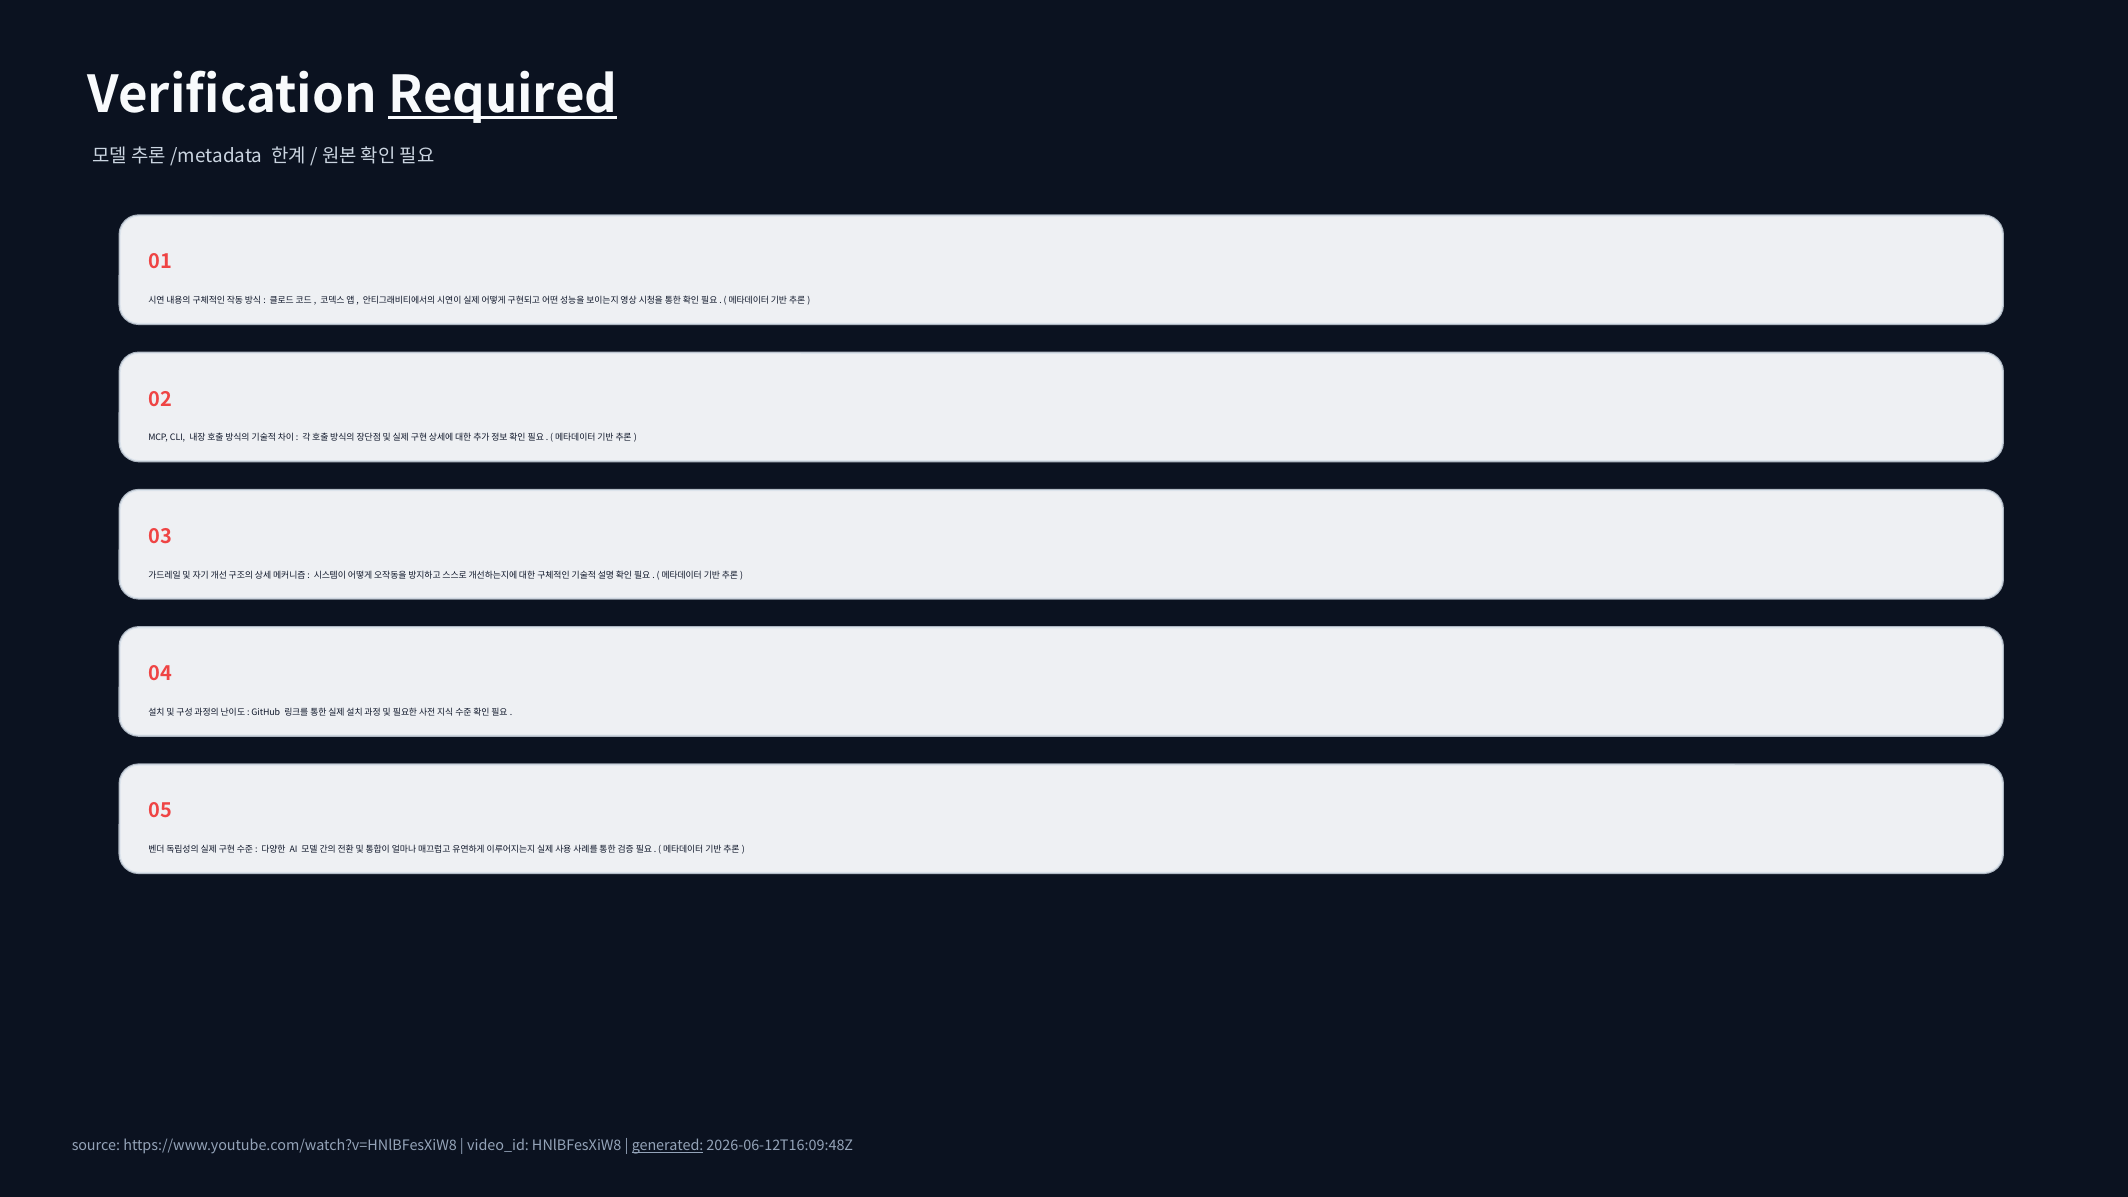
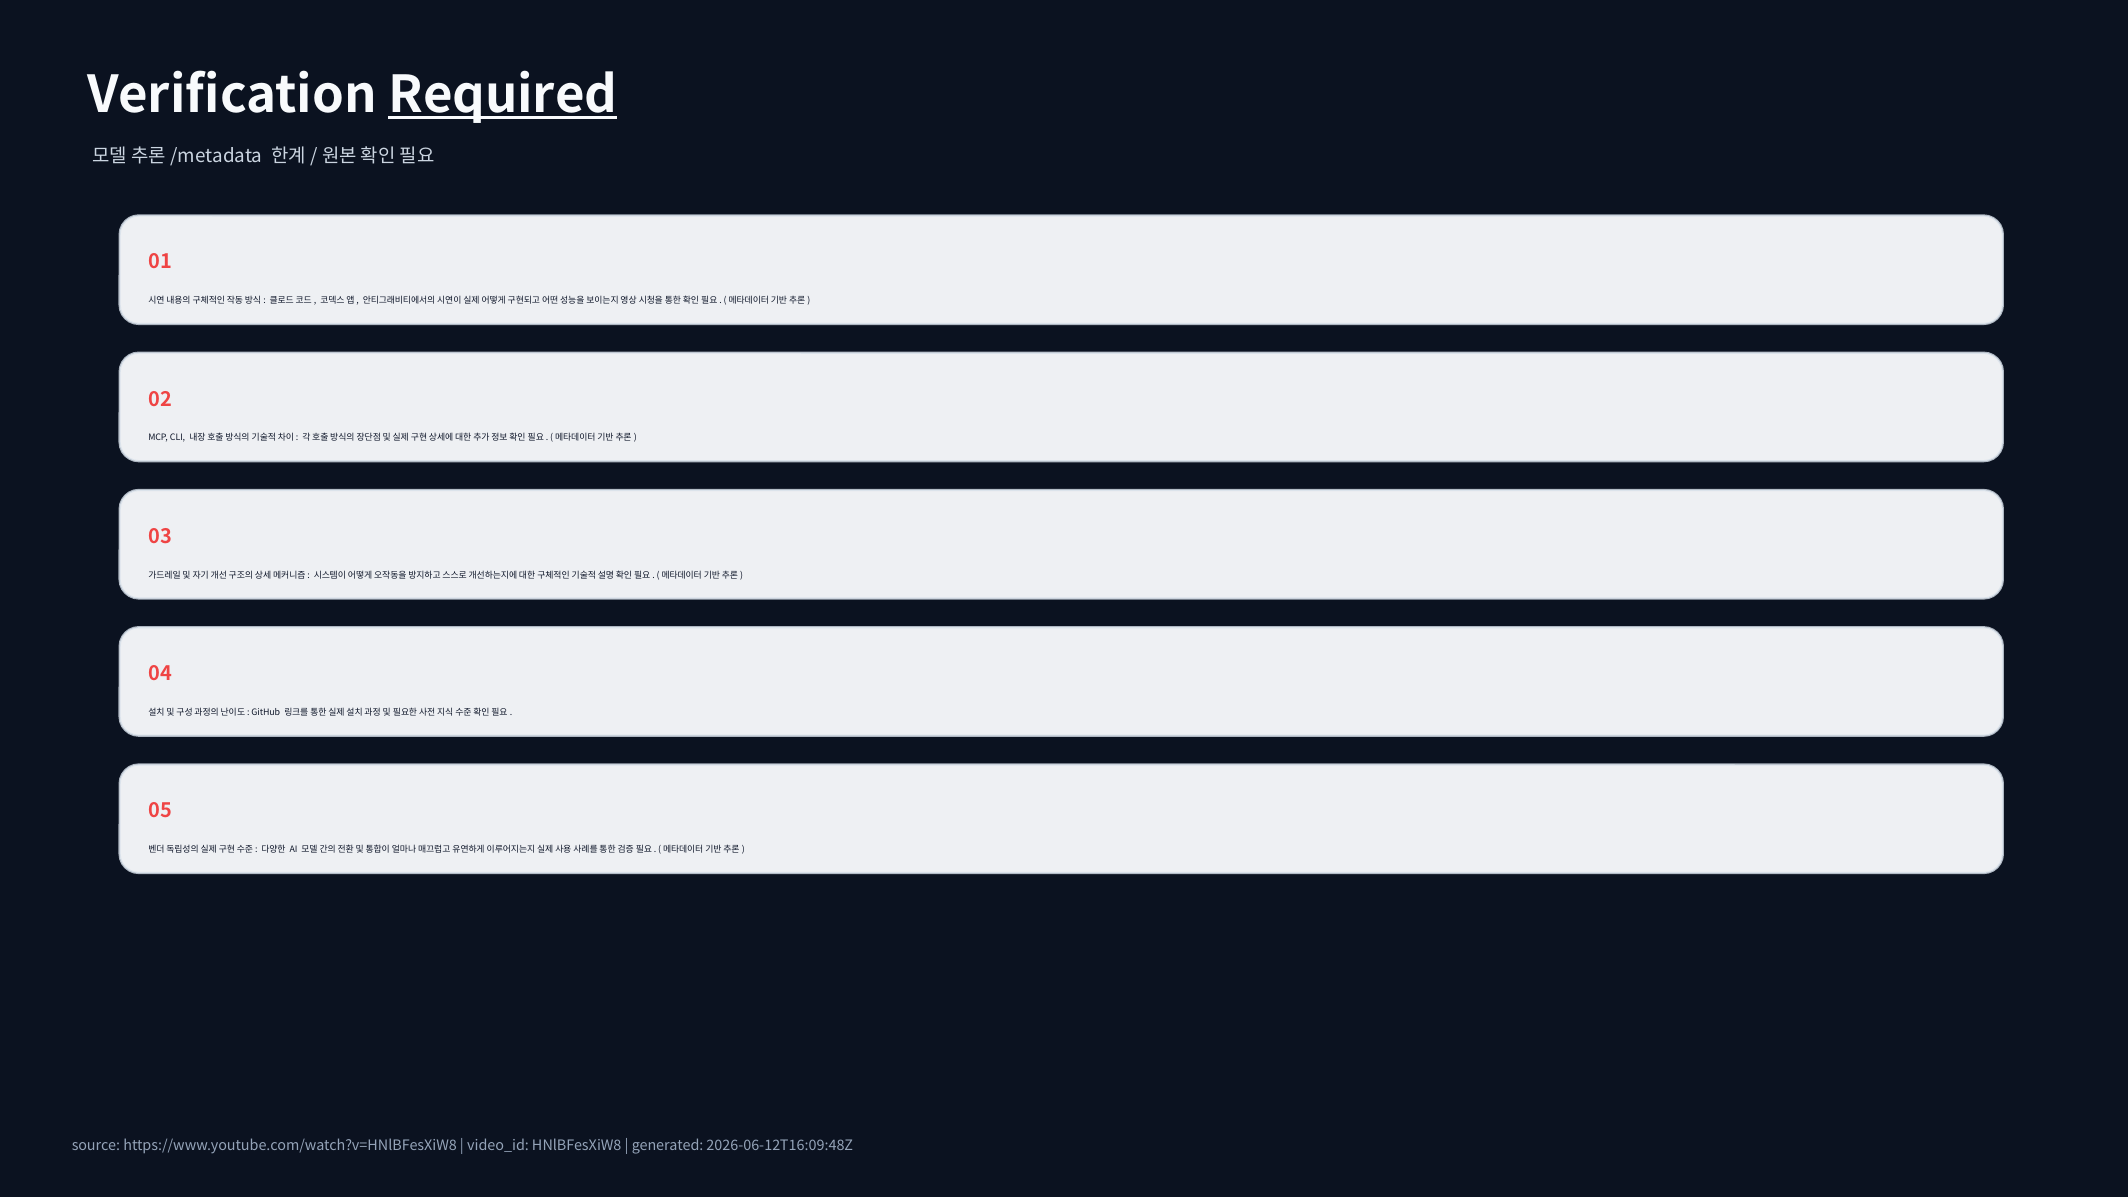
generated underline: present -> none (668, 1146)
